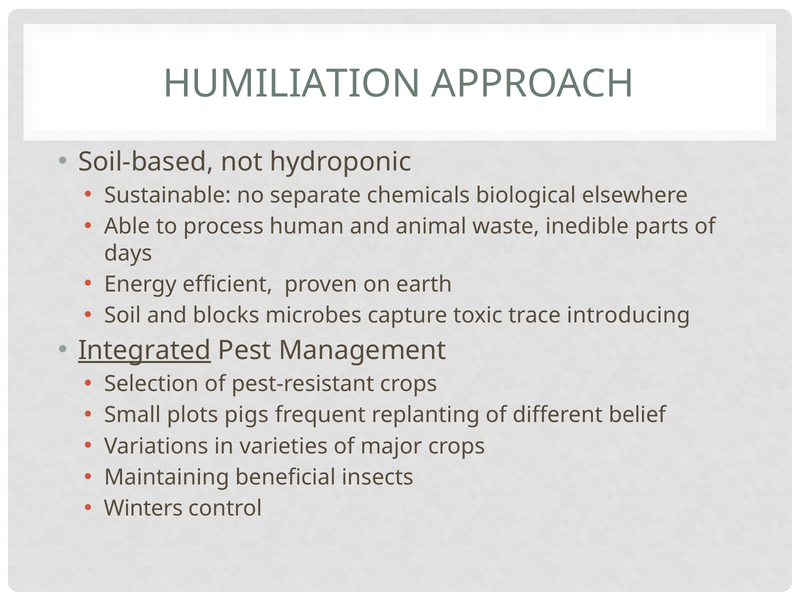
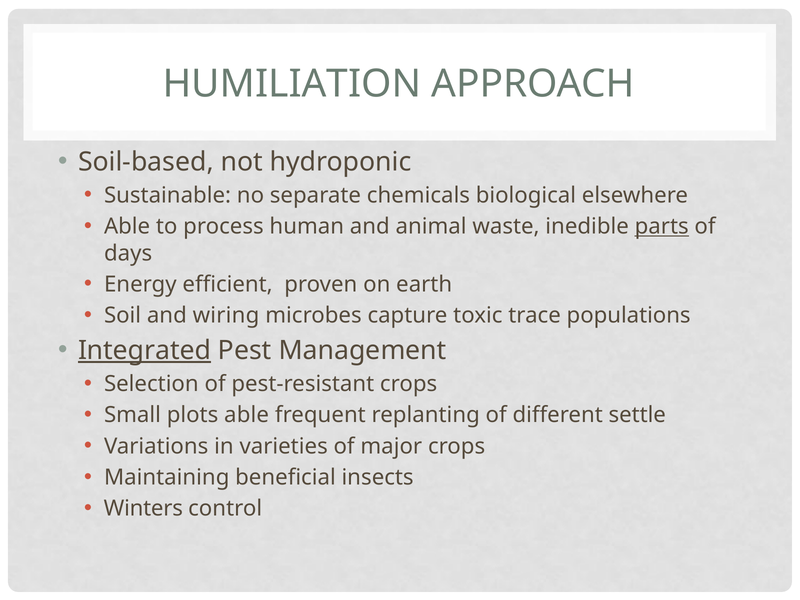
parts underline: none -> present (662, 227)
blocks: blocks -> wiring (226, 316)
introducing: introducing -> populations (629, 316)
plots pigs: pigs -> able (247, 415)
belief: belief -> settle (637, 415)
